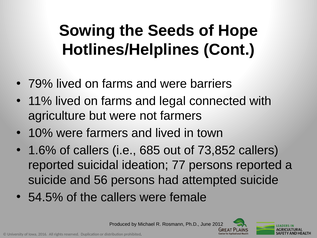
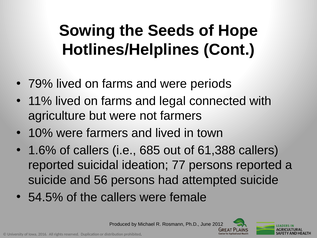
barriers: barriers -> periods (211, 84)
73,852: 73,852 -> 61,388 (216, 150)
